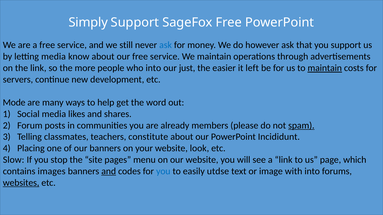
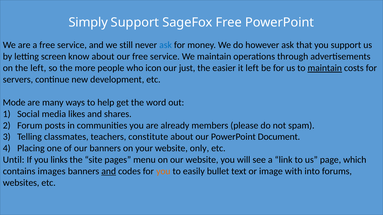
letting media: media -> screen (54, 57)
the link: link -> left (38, 68)
who into: into -> icon (153, 68)
spam underline: present -> none (301, 126)
Incididunt: Incididunt -> Document (279, 137)
look: look -> only (199, 149)
Slow: Slow -> Until (14, 160)
stop: stop -> links (59, 160)
you colour: blue -> orange (163, 172)
utdse: utdse -> bullet (218, 172)
websites underline: present -> none (21, 183)
